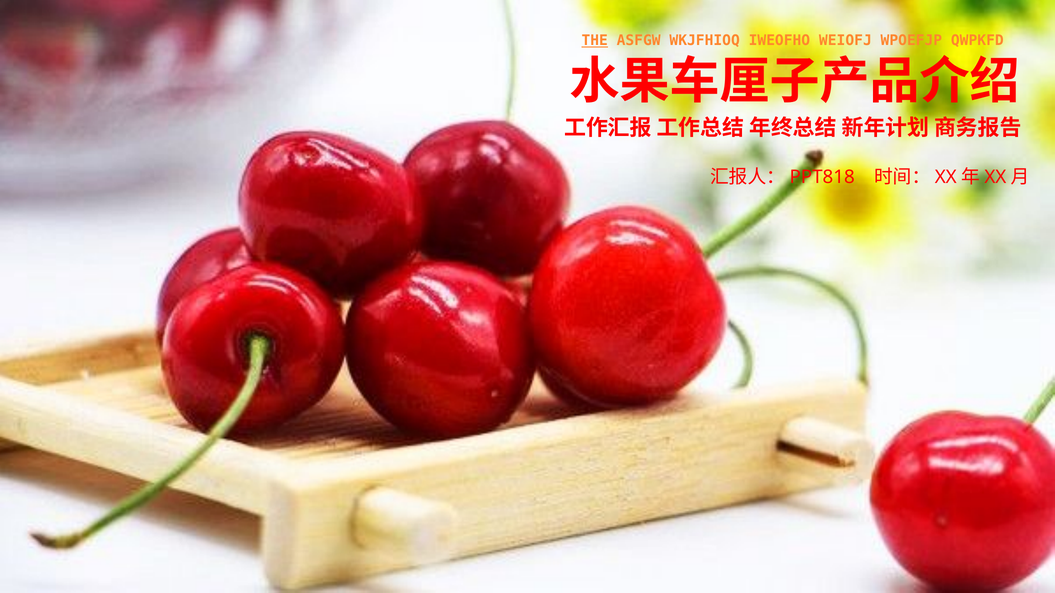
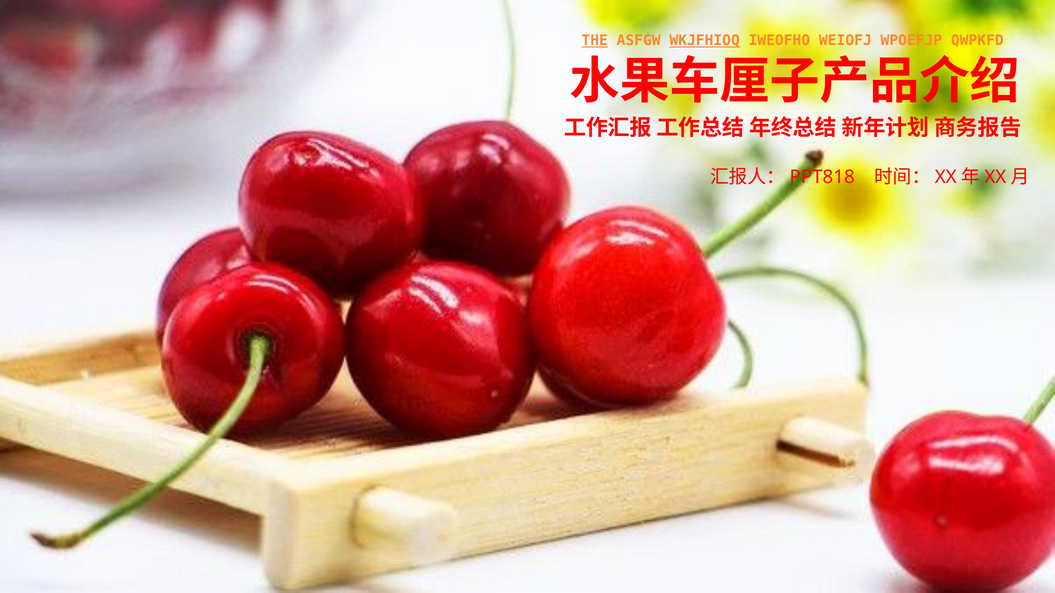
WKJFHIOQ underline: none -> present (705, 41)
